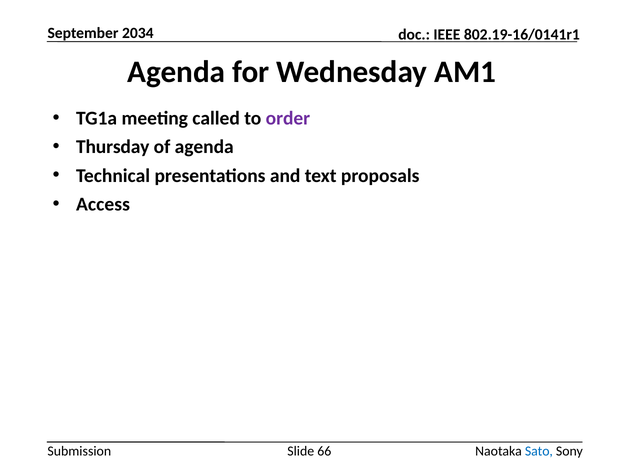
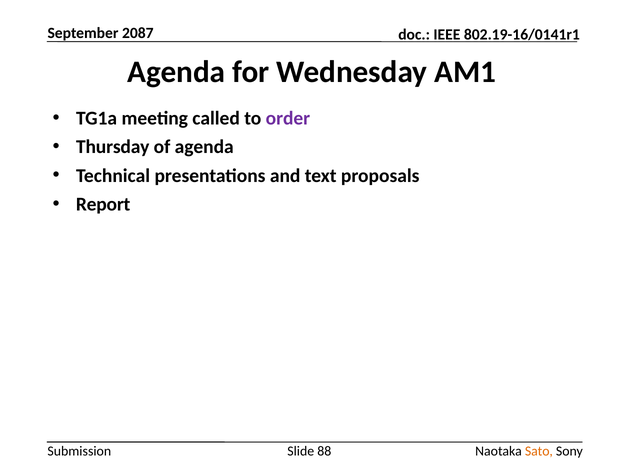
2034: 2034 -> 2087 (138, 33)
Access: Access -> Report (103, 204)
66: 66 -> 88 (324, 451)
Sato colour: blue -> orange (539, 451)
